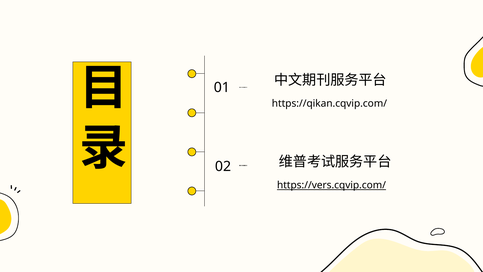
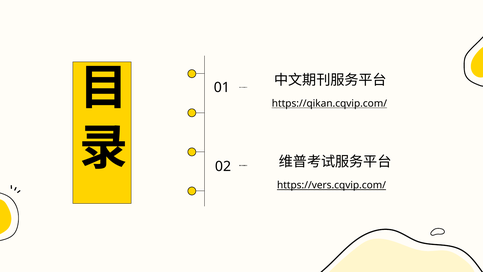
https://qikan.cqvip.com/ underline: none -> present (329, 103)
